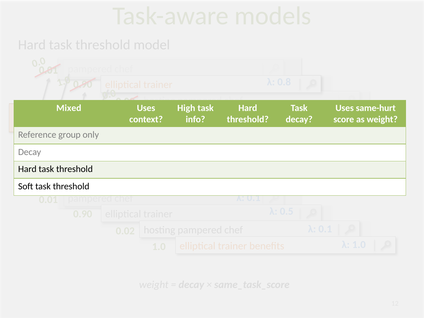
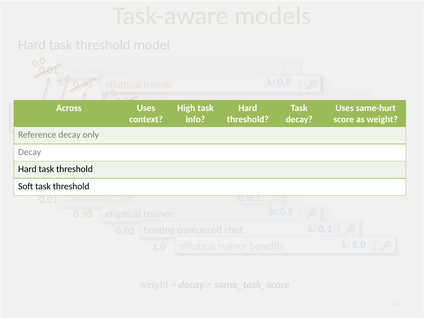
Mixed: Mixed -> Across (69, 108)
Reference group: group -> decay (69, 135)
